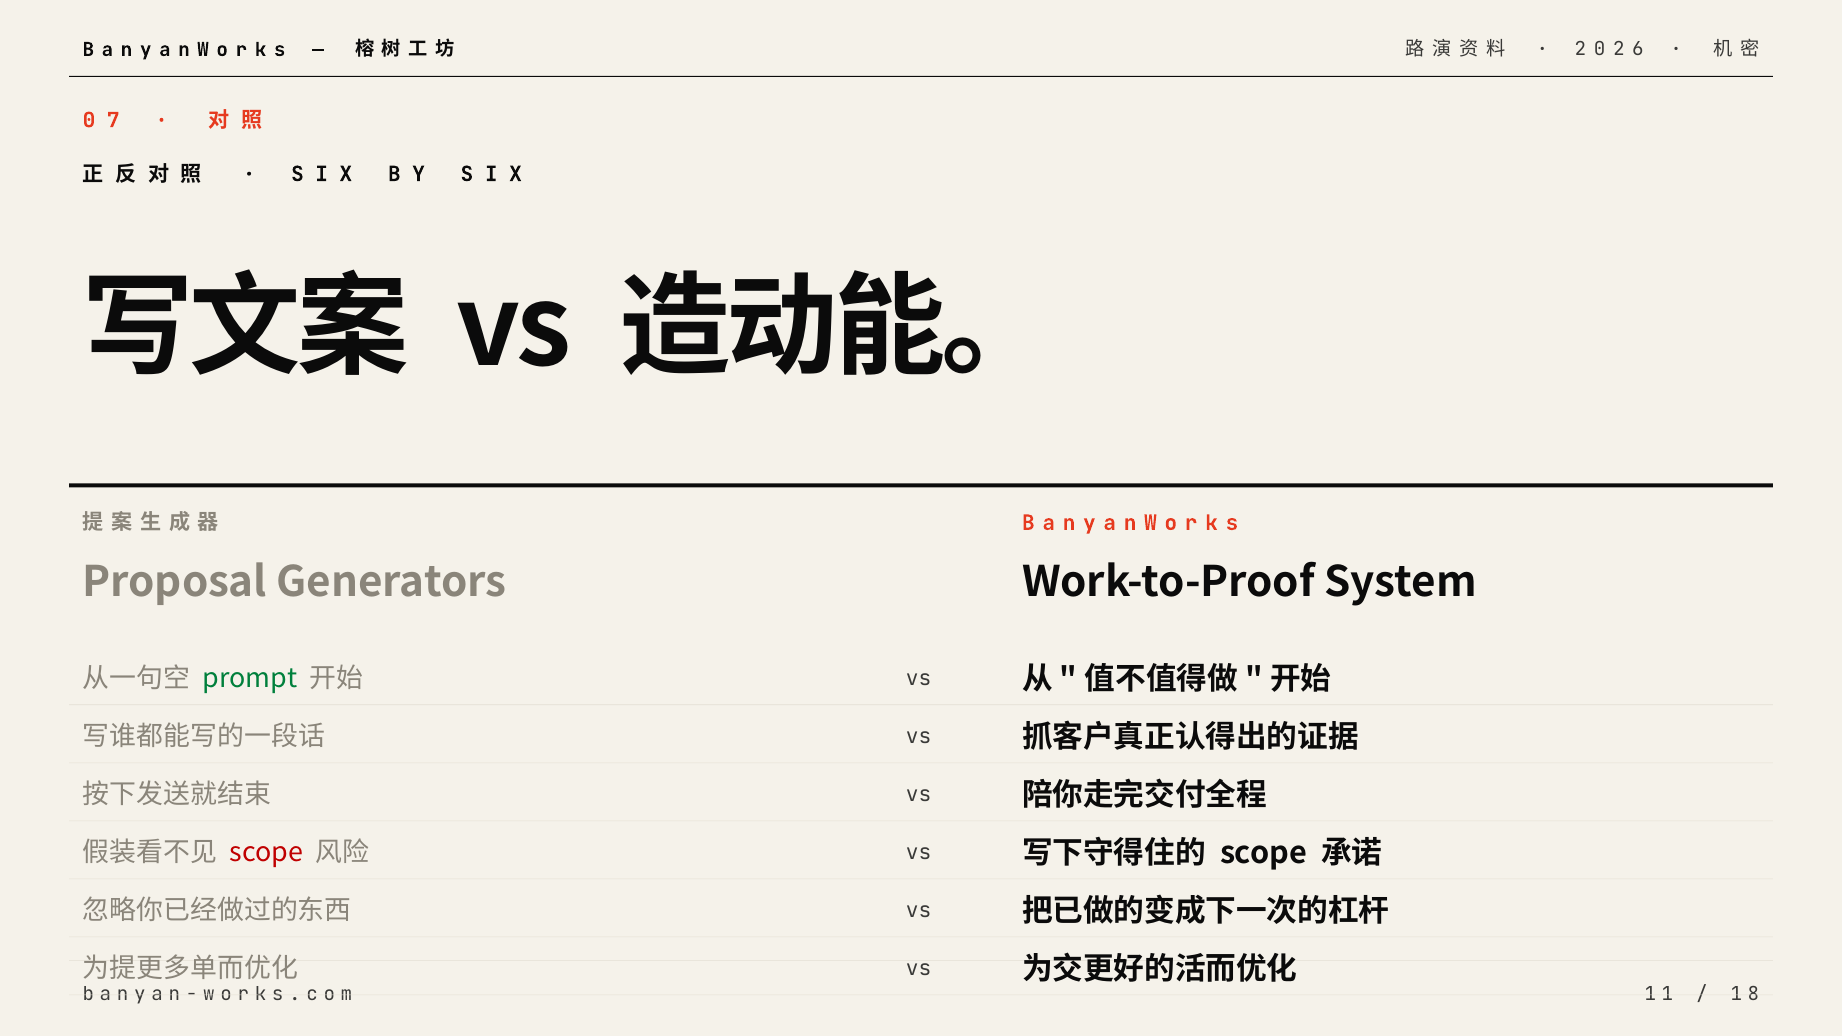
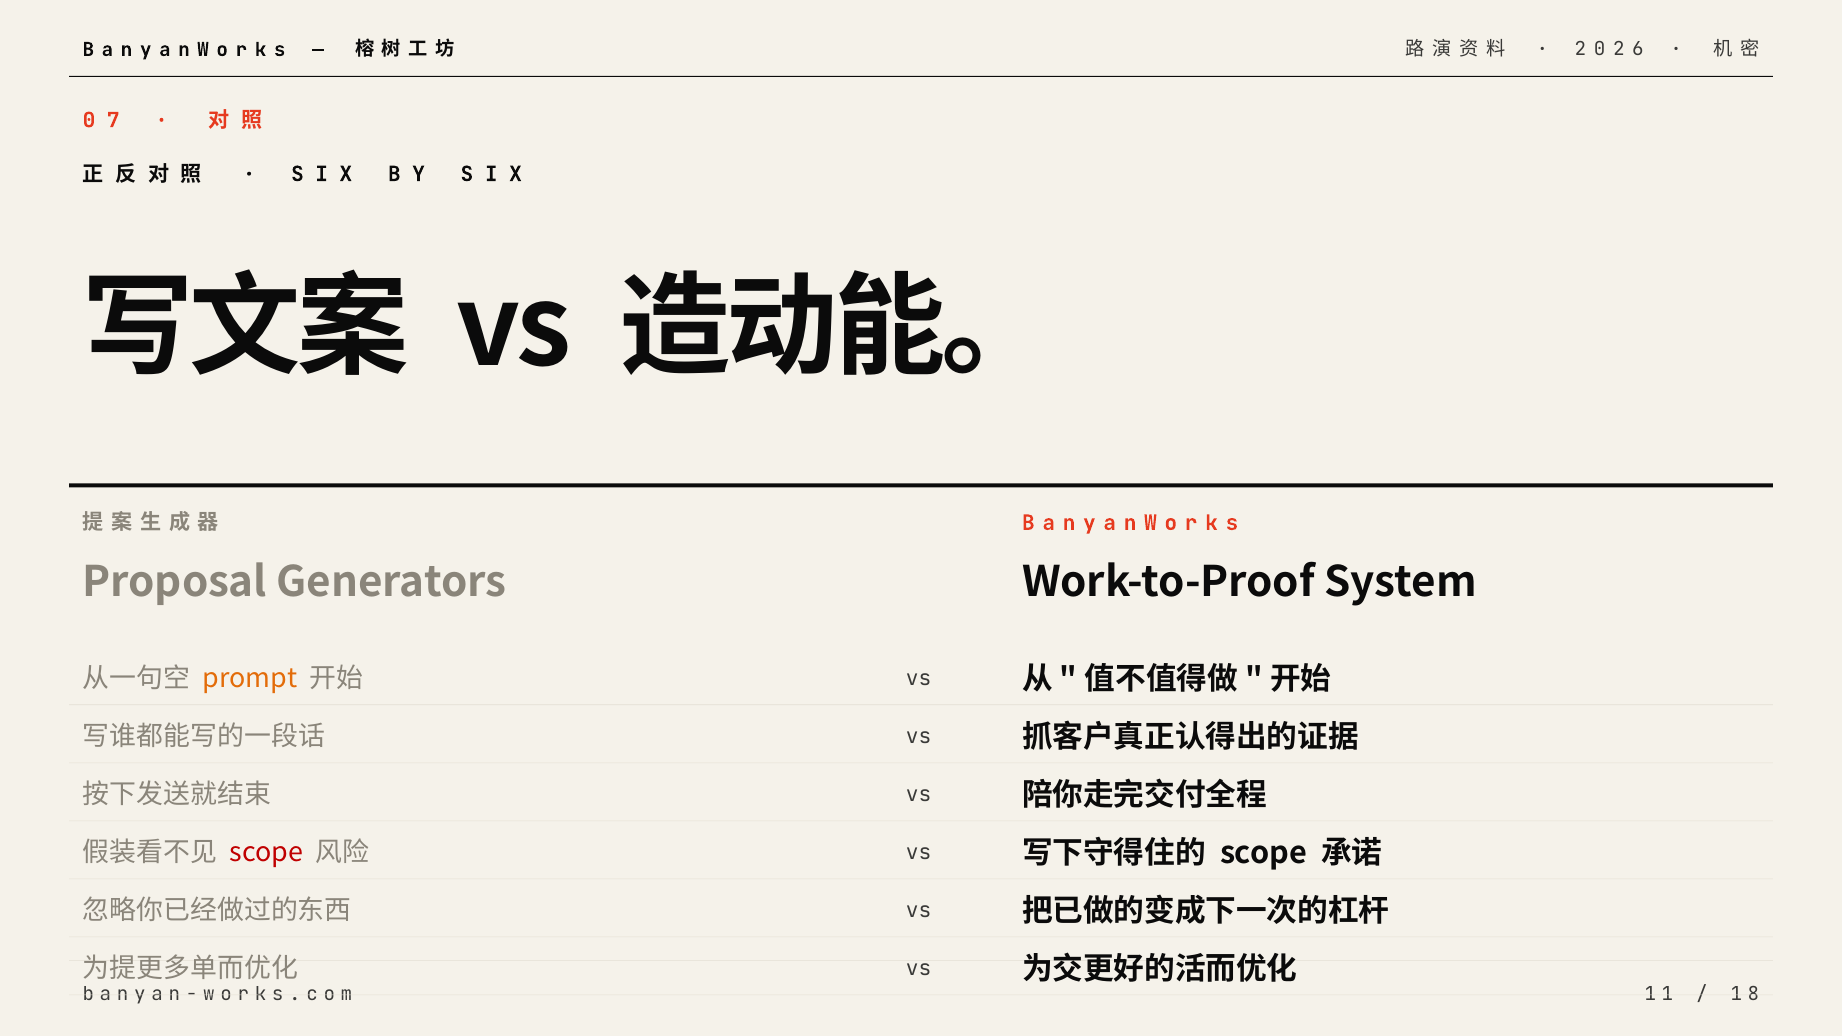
prompt colour: green -> orange (250, 679)
